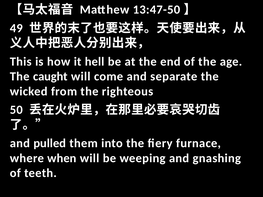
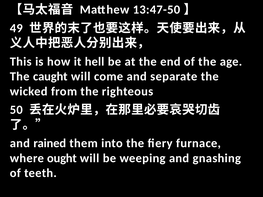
pulled: pulled -> rained (50, 143)
when: when -> ought (62, 158)
